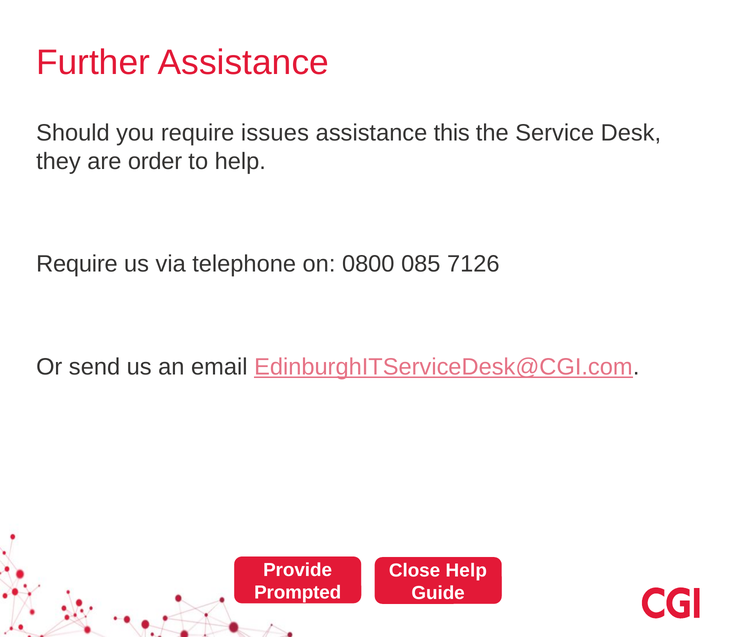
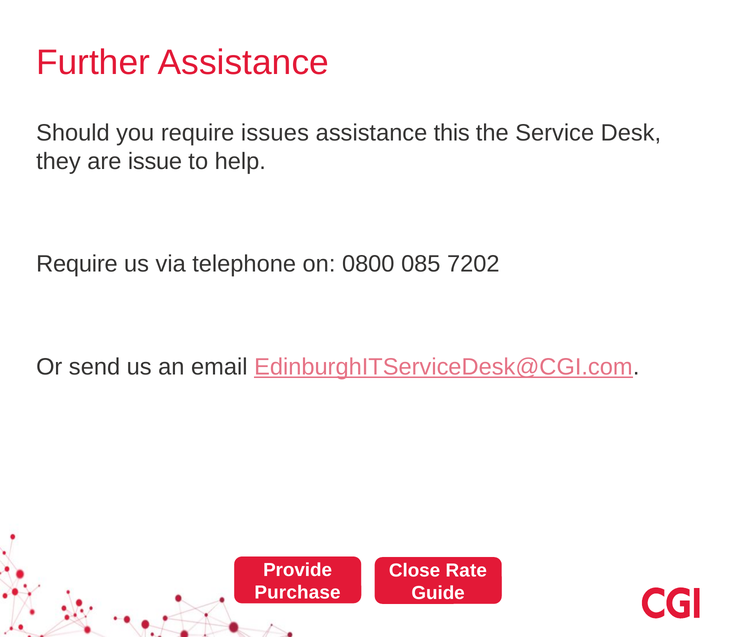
order: order -> issue (155, 162)
7126: 7126 -> 7202 (473, 264)
Close Help: Help -> Rate (466, 571)
Prompted: Prompted -> Purchase (297, 593)
